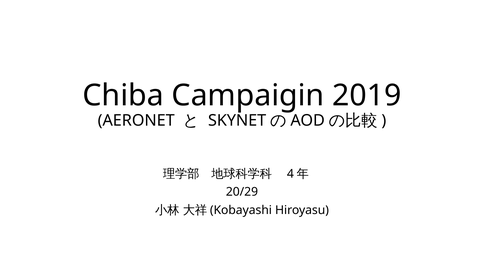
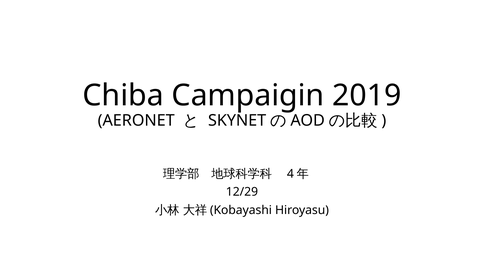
20/29: 20/29 -> 12/29 (242, 192)
